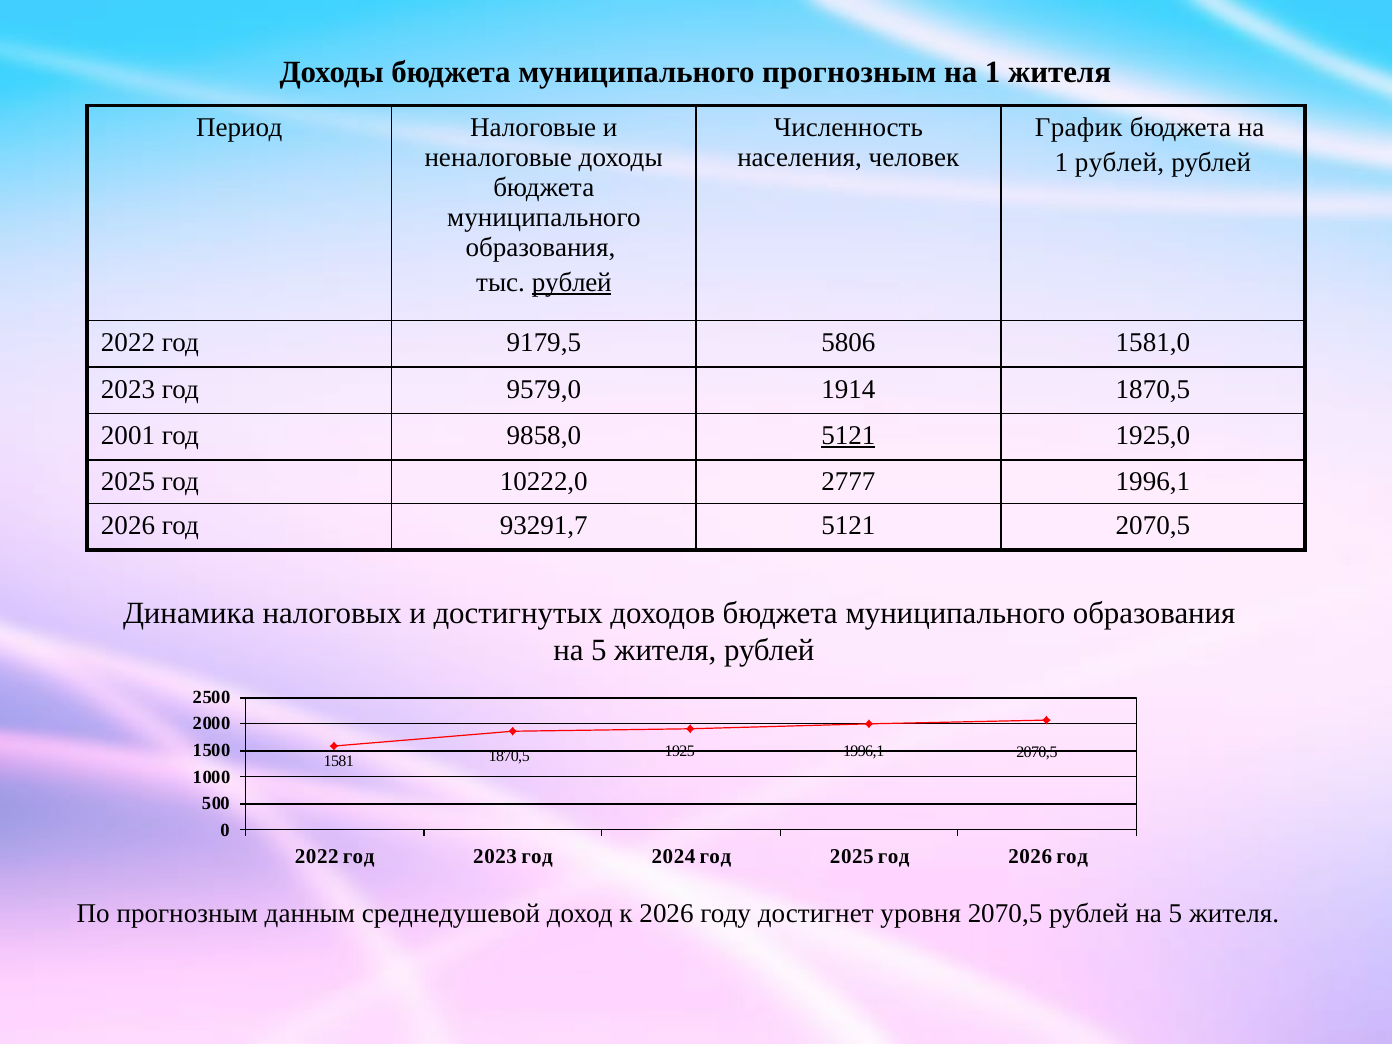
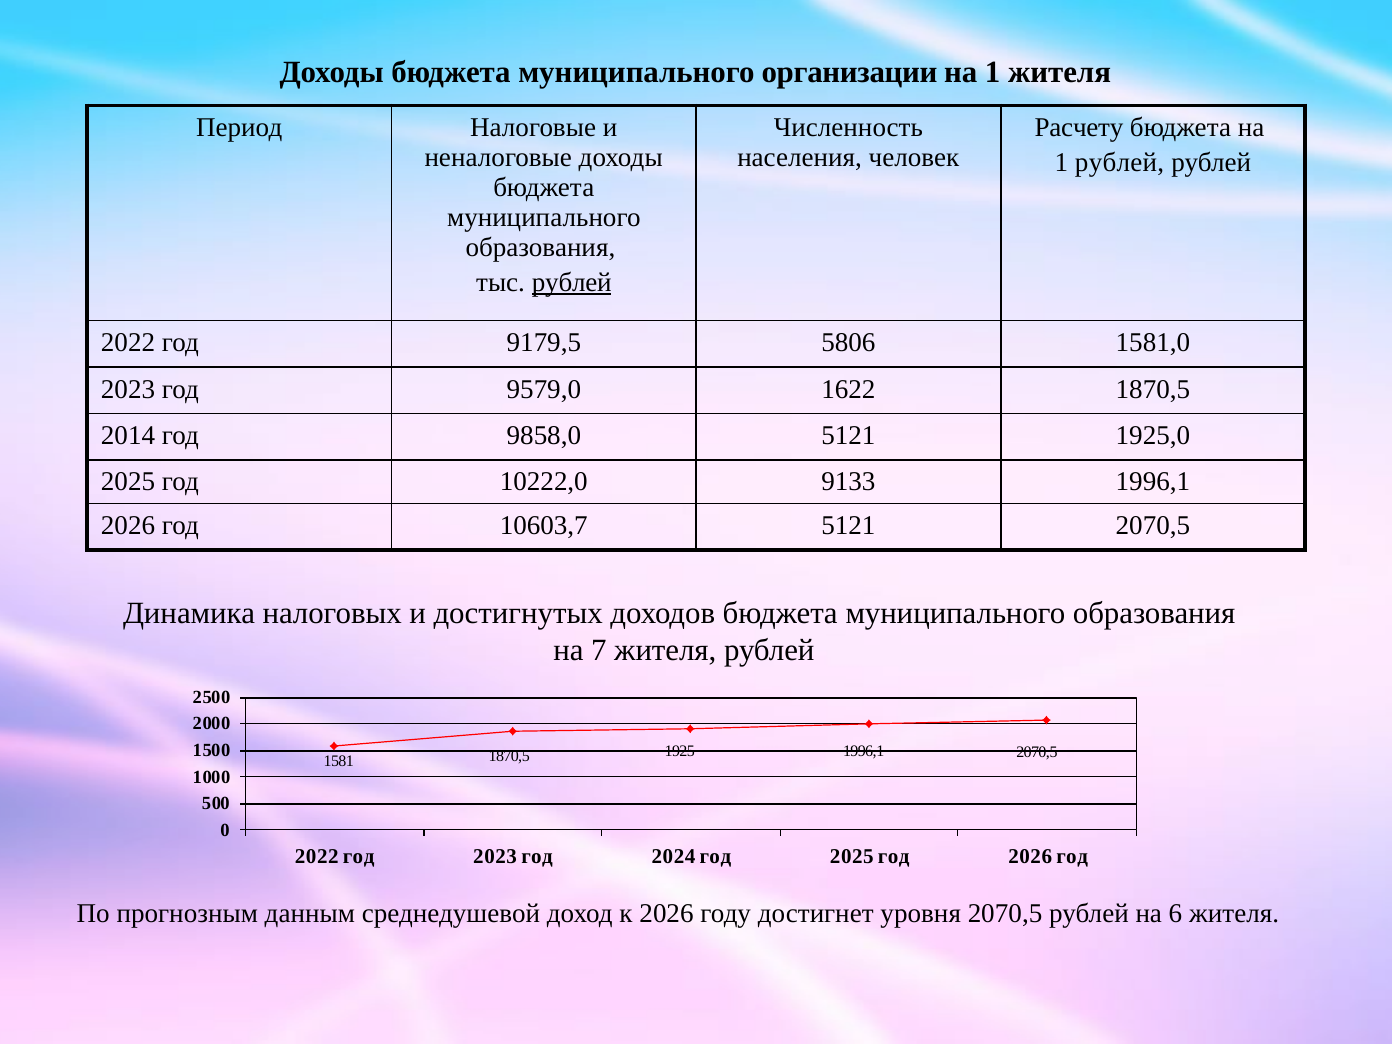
муниципального прогнозным: прогнозным -> организации (850, 72)
График: График -> Расчету (1079, 127)
1914: 1914 -> 1622 (848, 389)
2001: 2001 -> 2014 (128, 435)
5121 underline: present -> none (848, 435)
2777: 2777 -> 9133 (848, 482)
93291,7: 93291,7 -> 10603,7 (544, 526)
5: 5 -> 7 (599, 650)
рублей на 5: 5 -> 6 (1176, 914)
